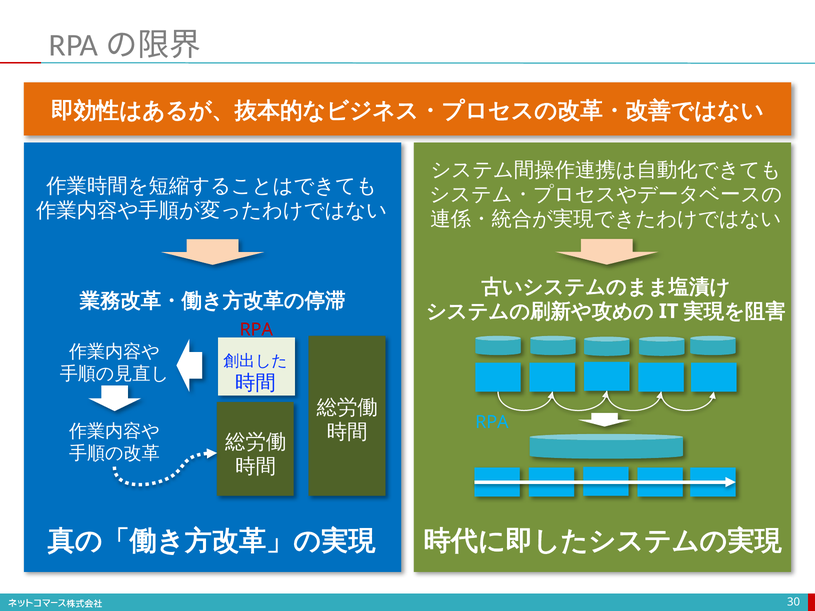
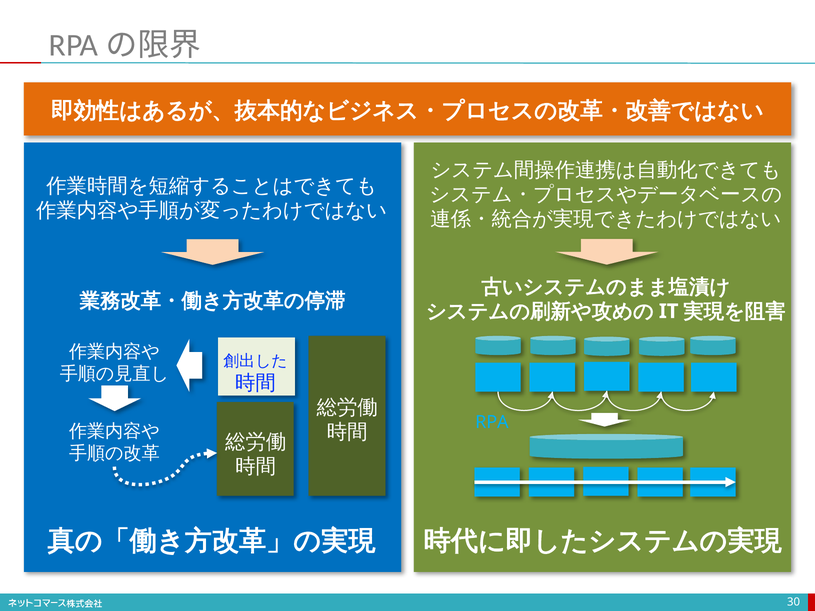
RPA colour: red -> blue (256, 330)
